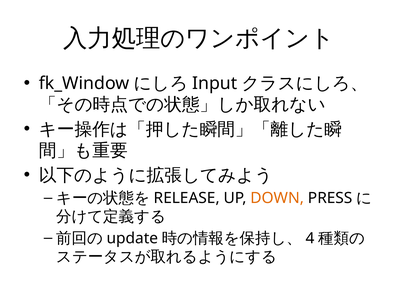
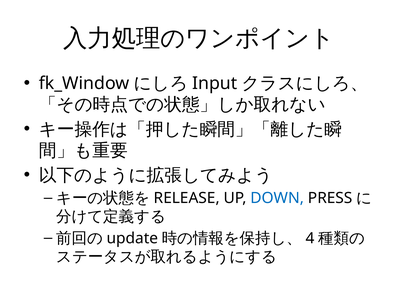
DOWN colour: orange -> blue (277, 198)
